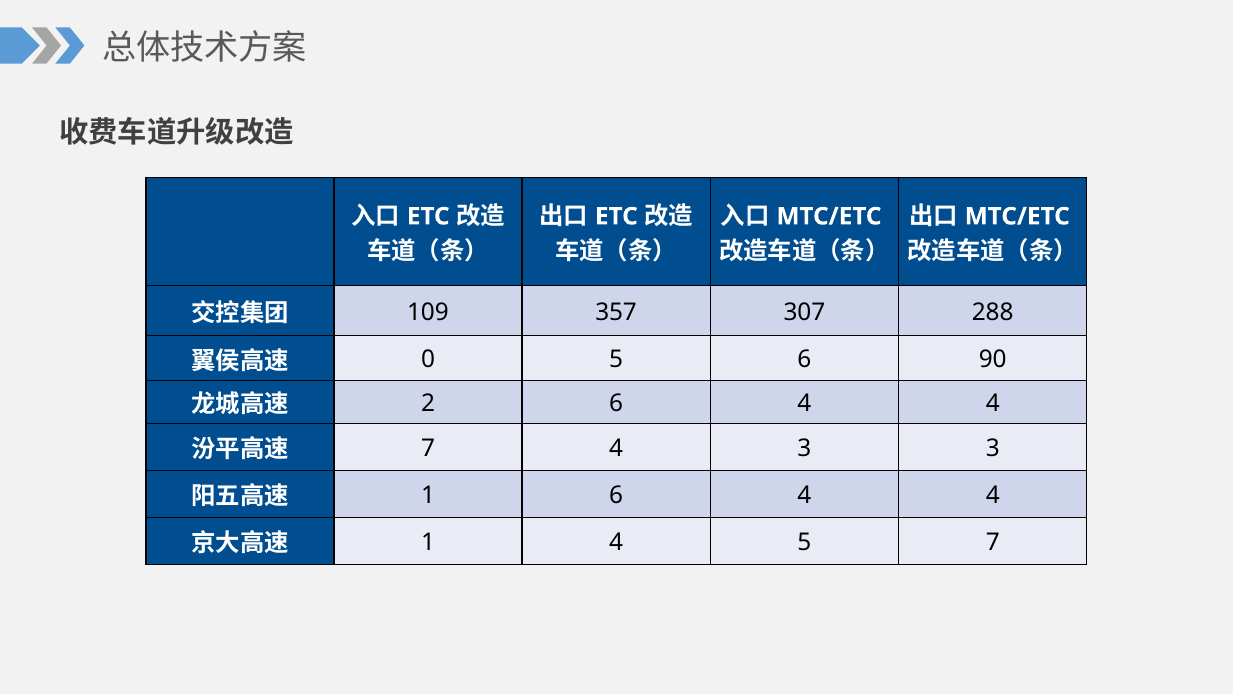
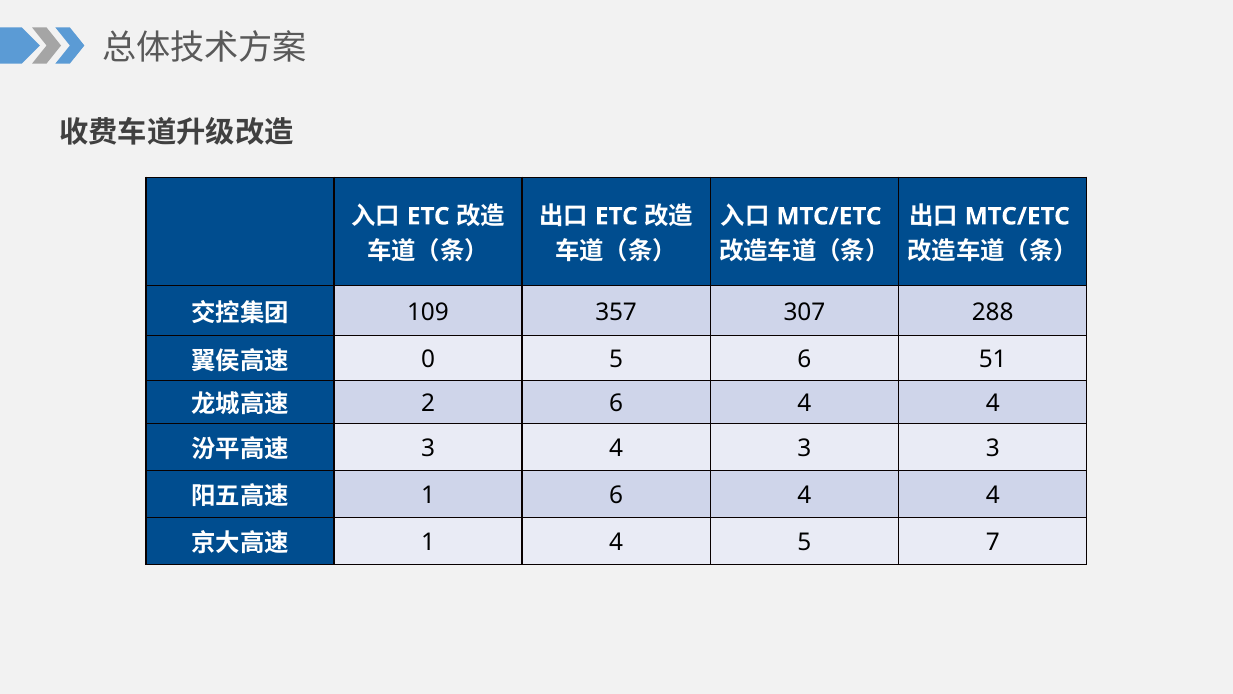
90: 90 -> 51 (993, 360)
7: 7 -> 3 (428, 448)
